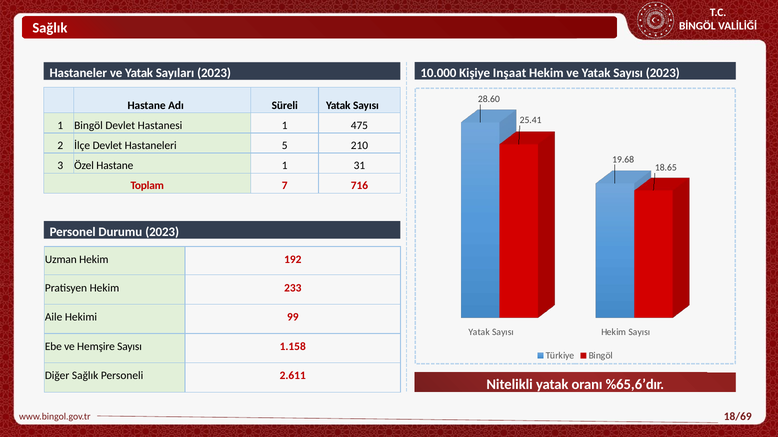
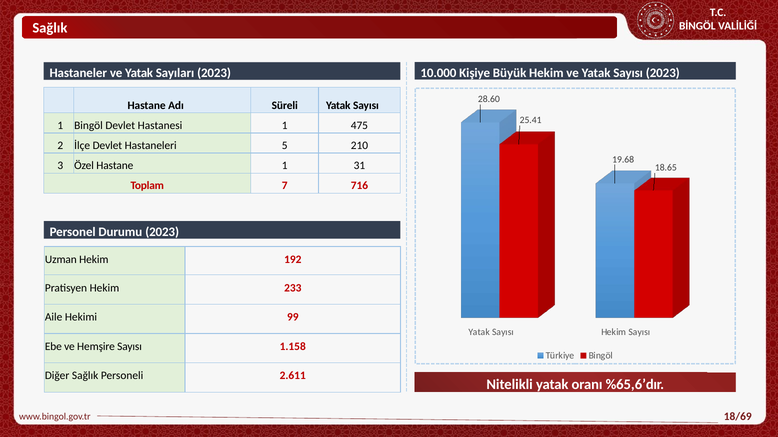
Inşaat: Inşaat -> Büyük (510, 73)
